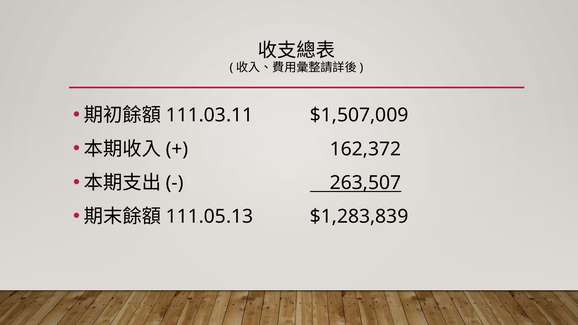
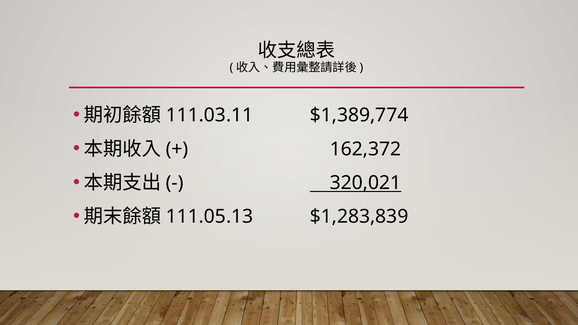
$1,507,009: $1,507,009 -> $1,389,774 (359, 115)
263,507: 263,507 -> 320,021 (366, 183)
